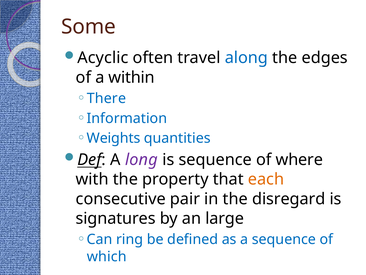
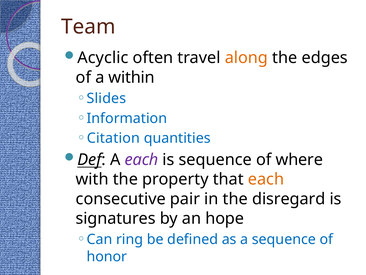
Some: Some -> Team (88, 27)
along colour: blue -> orange (246, 58)
There: There -> Slides (106, 98)
Weights: Weights -> Citation (113, 138)
A long: long -> each (142, 159)
large: large -> hope (225, 218)
which: which -> honor (107, 256)
